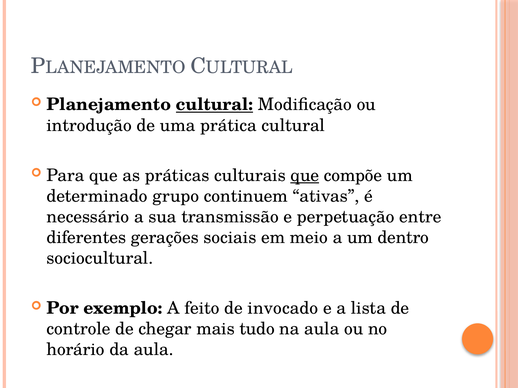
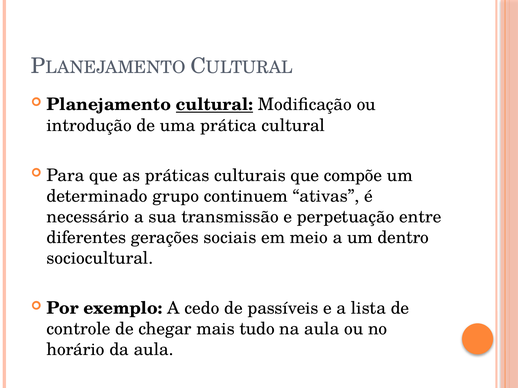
que underline: present -> none (305, 176)
feito: feito -> cedo (202, 309)
invocado: invocado -> passíveis (283, 309)
